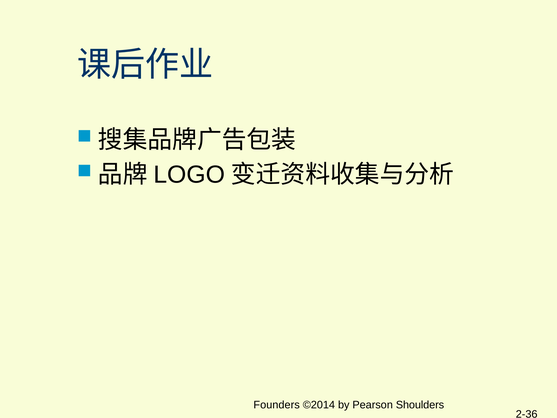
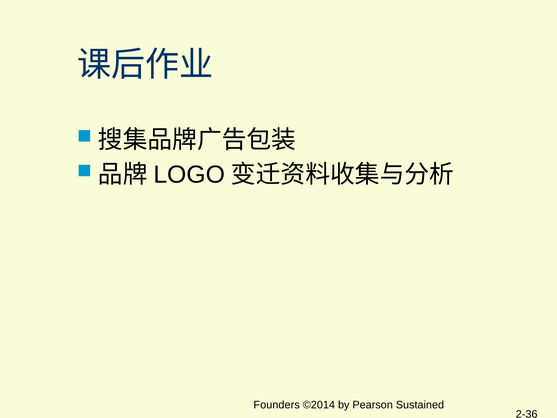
Shoulders: Shoulders -> Sustained (420, 405)
